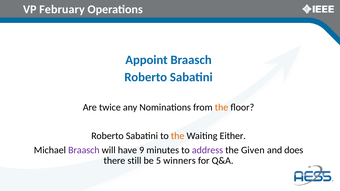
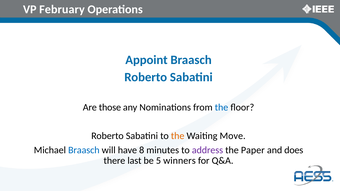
twice: twice -> those (110, 107)
the colour: orange -> blue (222, 107)
Either: Either -> Move (233, 136)
Braasch colour: purple -> blue (84, 150)
9: 9 -> 8 (142, 150)
Given: Given -> Paper (253, 150)
still: still -> last (134, 161)
